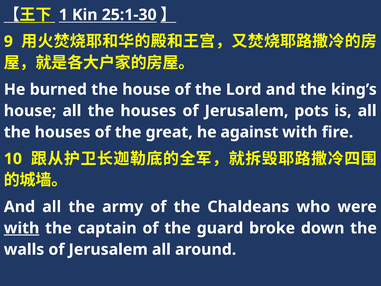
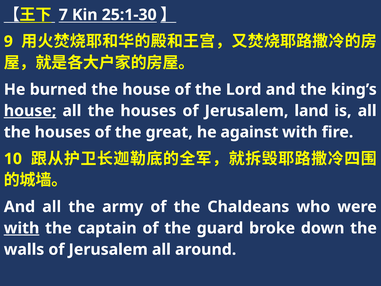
1: 1 -> 7 (63, 15)
house underline: none -> present (30, 111)
pots: pots -> land (311, 111)
